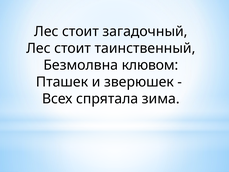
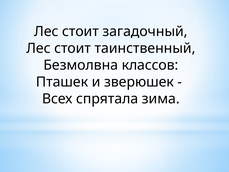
клювом: клювом -> классов (150, 65)
